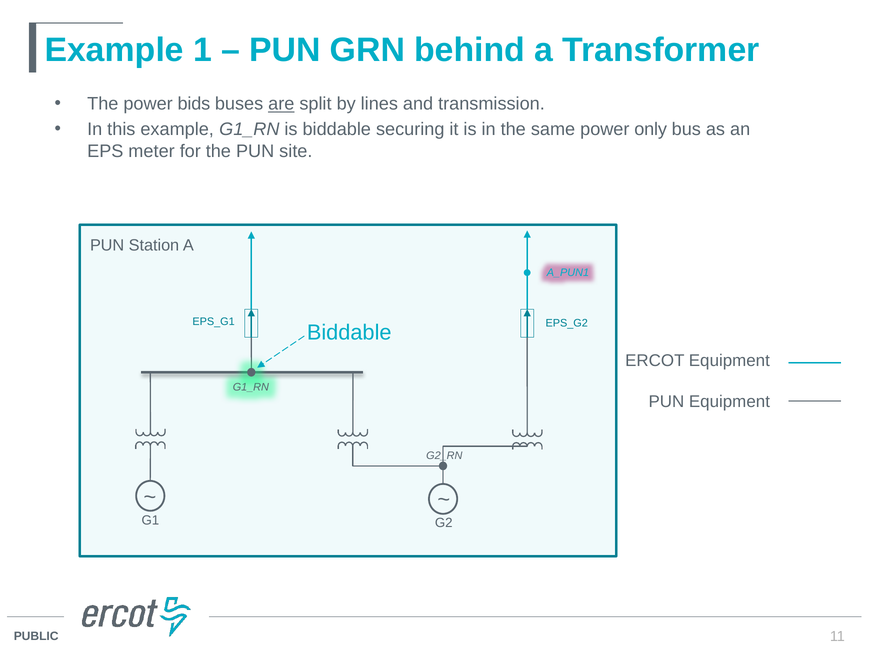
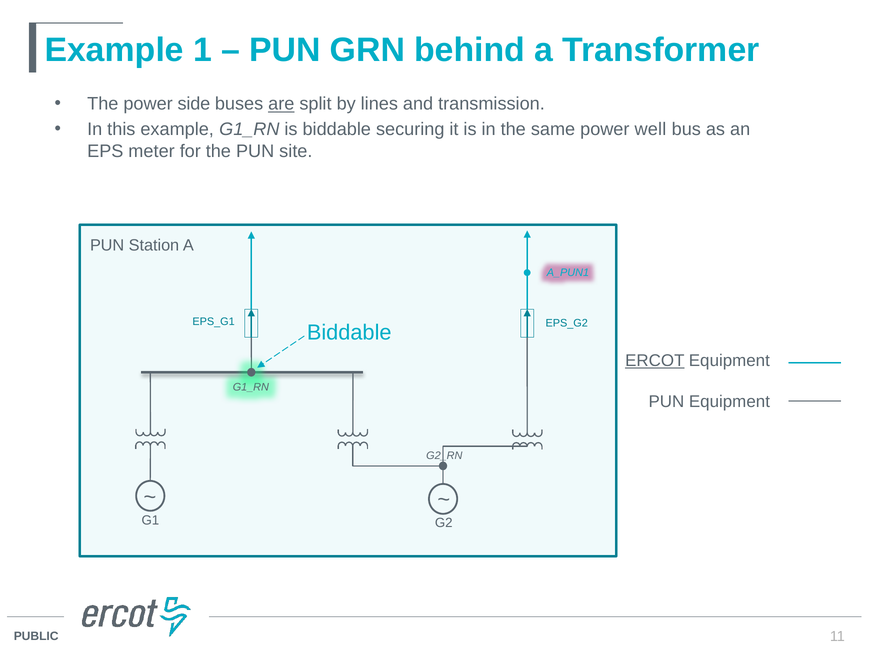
bids: bids -> side (194, 104)
only: only -> well (650, 129)
ERCOT underline: none -> present (655, 361)
